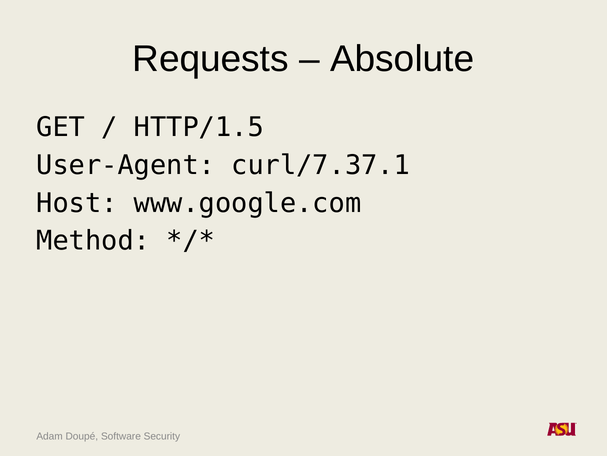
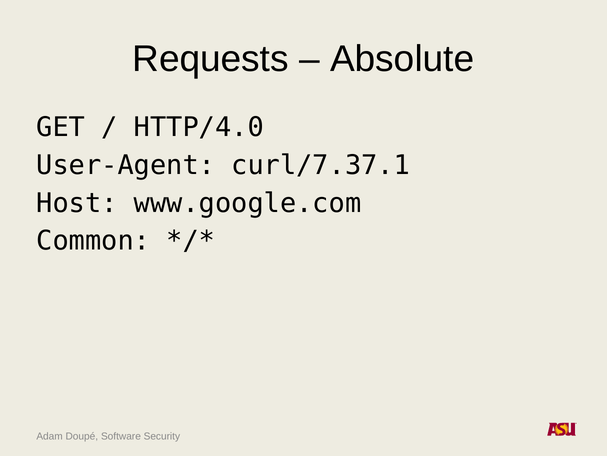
HTTP/1.5: HTTP/1.5 -> HTTP/4.0 (199, 127)
Method: Method -> Common (93, 241)
